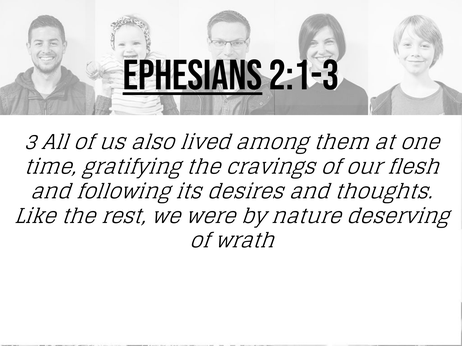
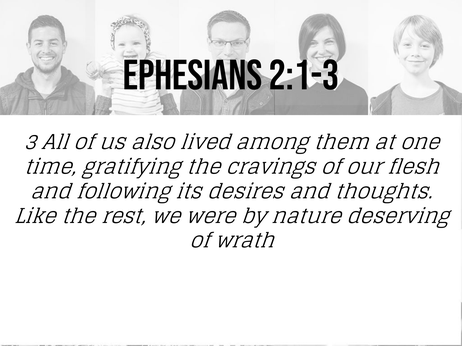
Ephesians underline: present -> none (192, 75)
